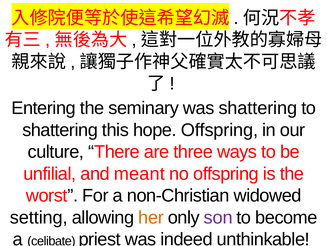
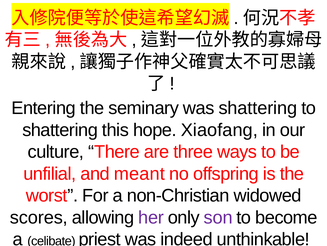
hope Offspring: Offspring -> Xiaofang (219, 130)
setting: setting -> scores (39, 217)
her colour: orange -> purple (151, 217)
